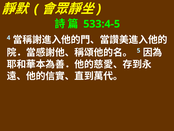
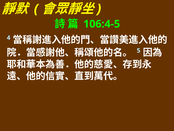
533:4-5: 533:4-5 -> 106:4-5 (102, 24)
